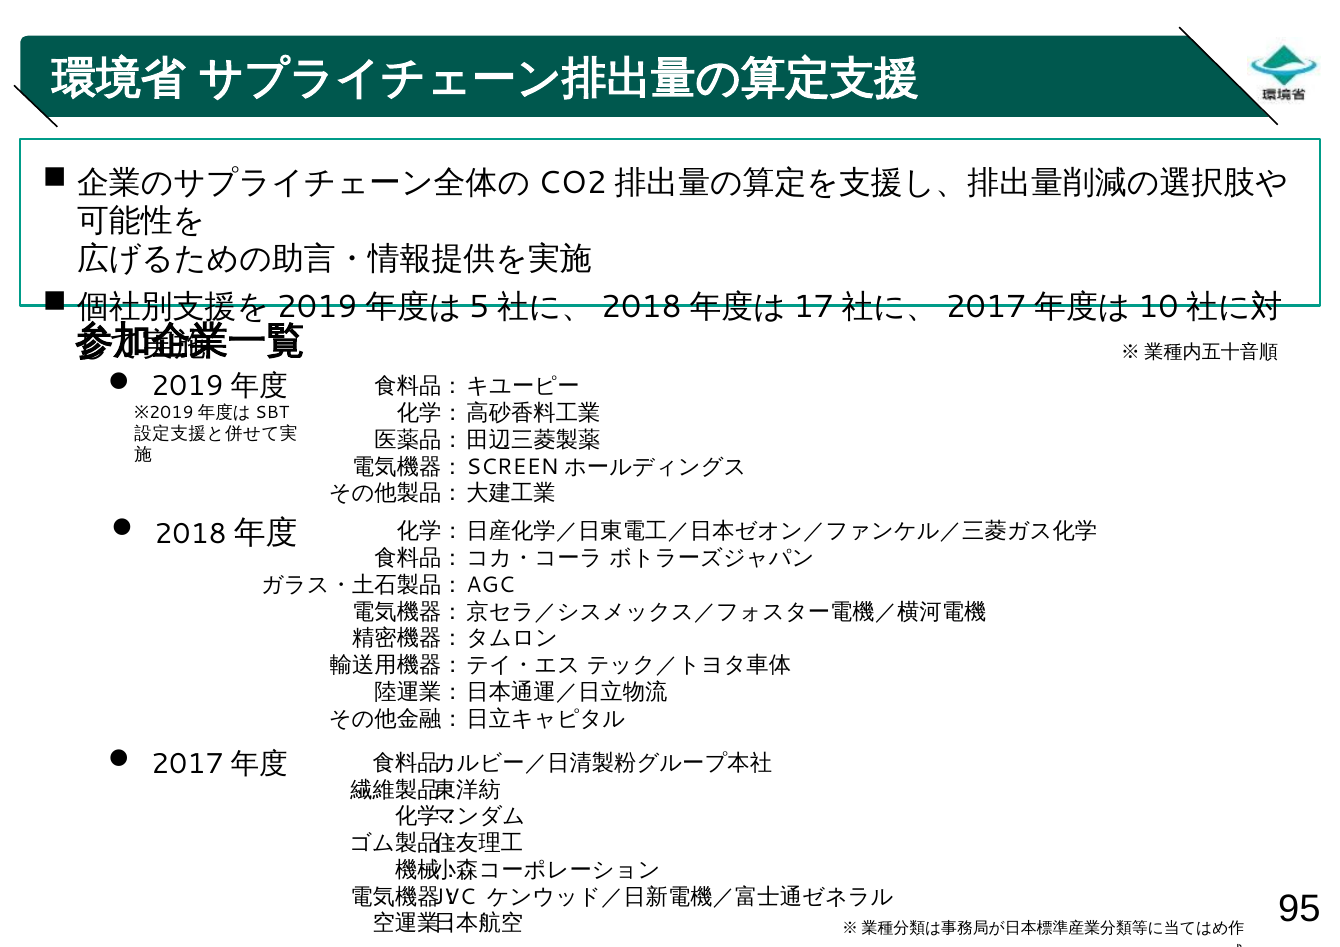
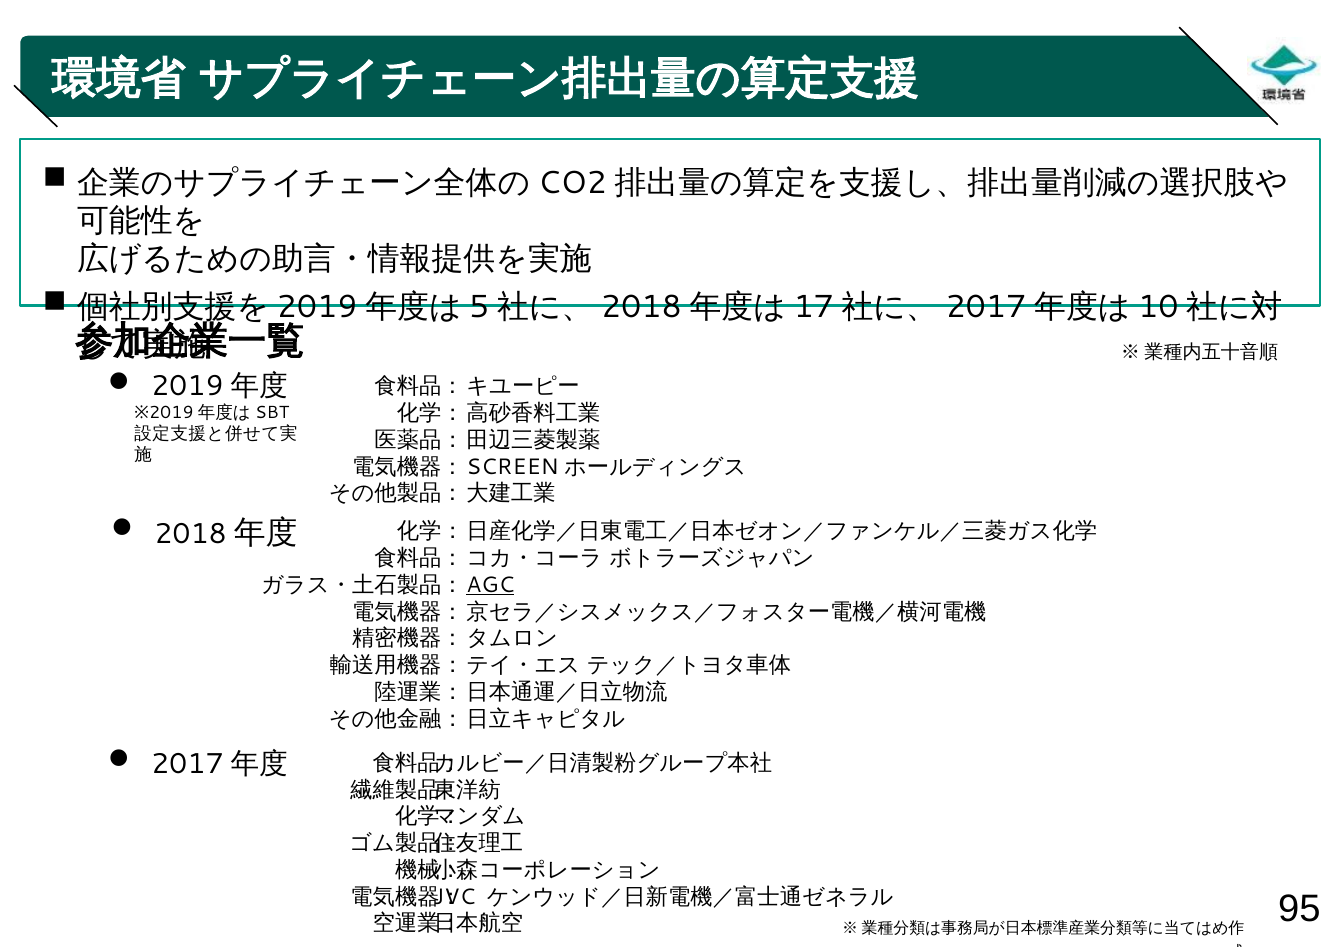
AGC underline: none -> present (490, 585)
